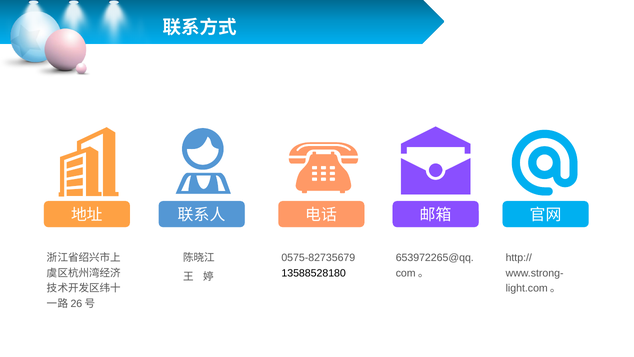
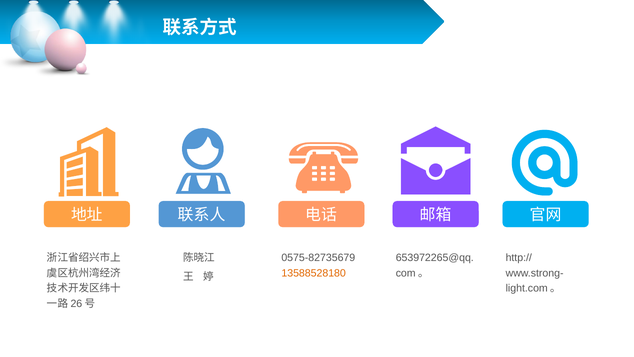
13588528180 colour: black -> orange (314, 273)
